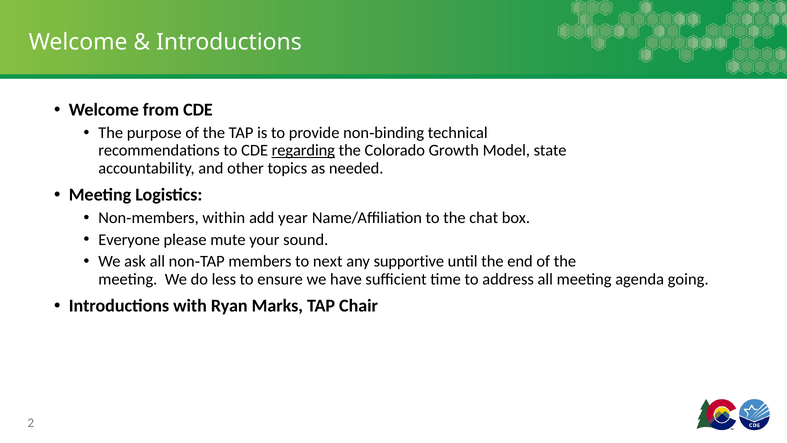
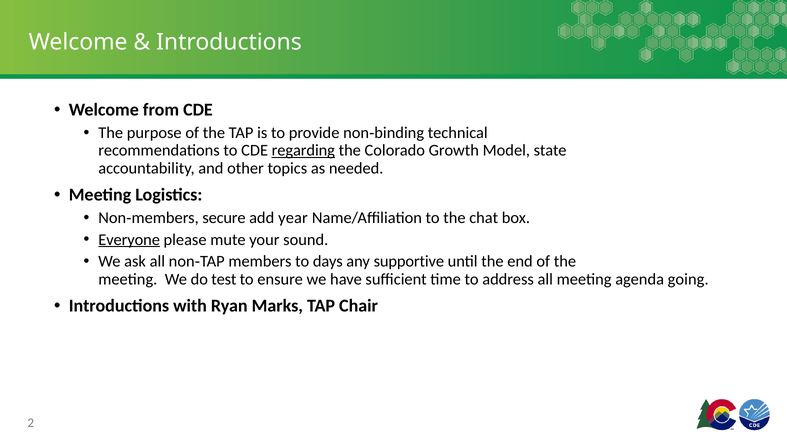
within: within -> secure (224, 218)
Everyone underline: none -> present (129, 239)
next: next -> days (328, 261)
less: less -> test (224, 279)
